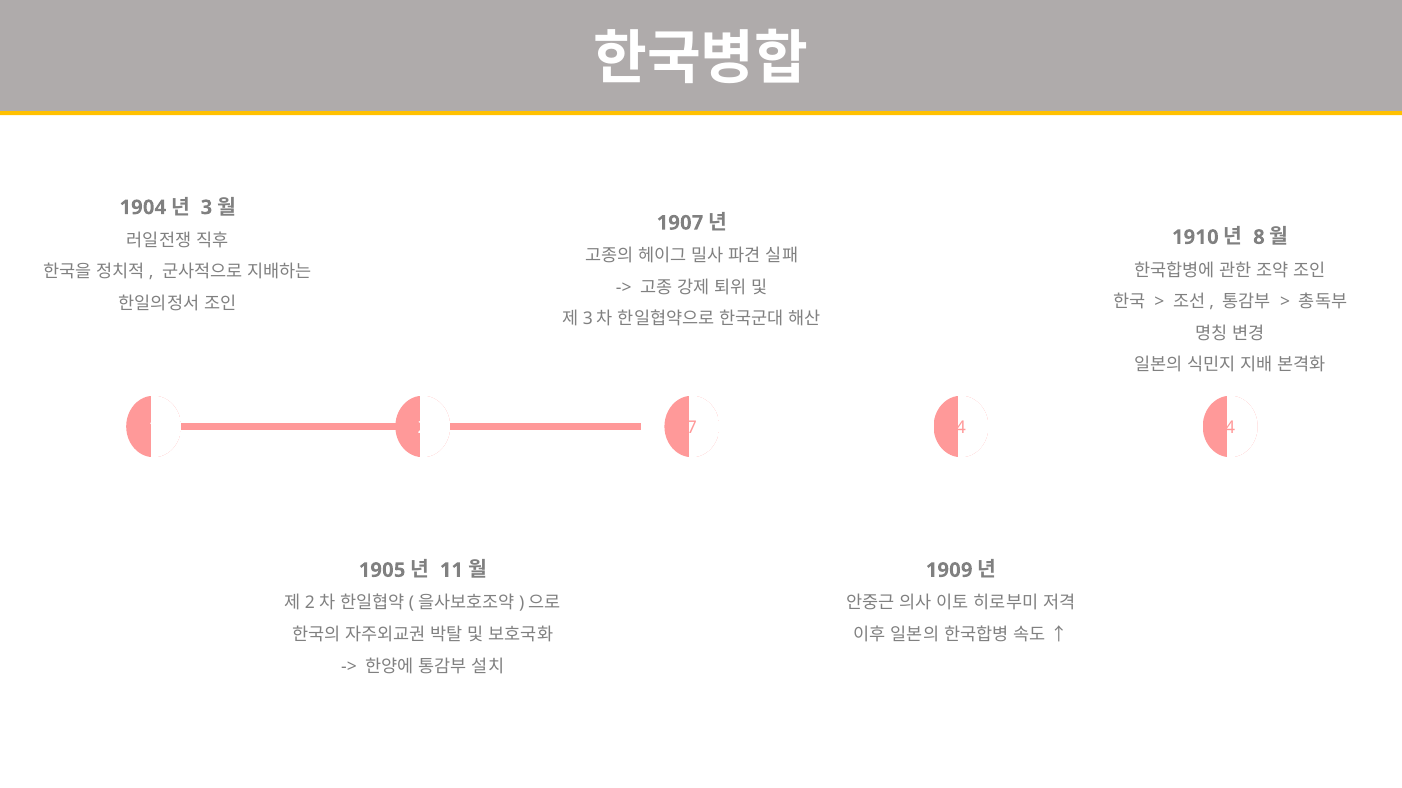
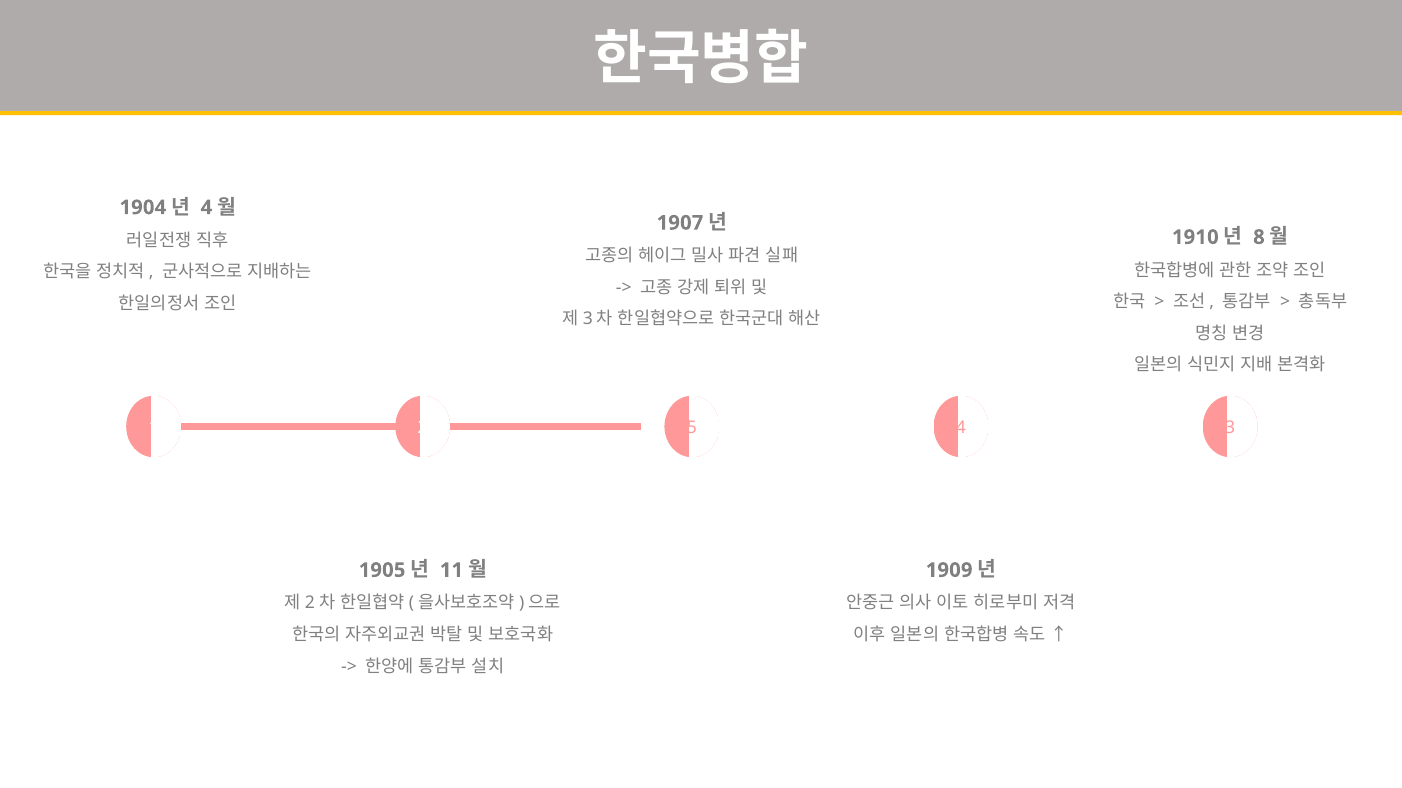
3: 3 -> 4 (206, 208)
7: 7 -> 5 (692, 428)
4 4: 4 -> 3 (1230, 428)
